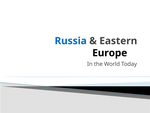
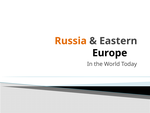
Russia colour: blue -> orange (71, 41)
